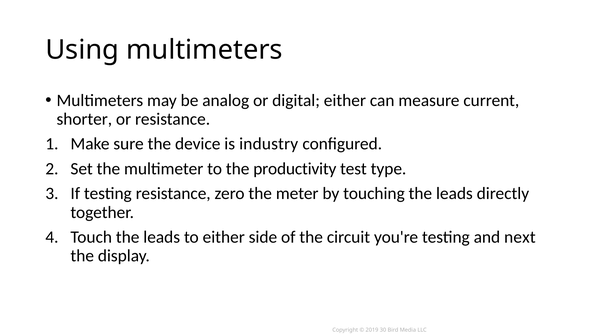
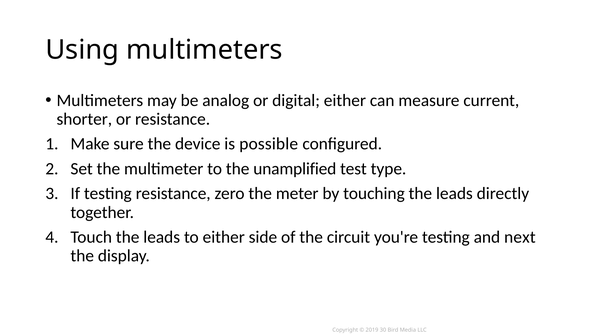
industry: industry -> possible (269, 144)
productivity: productivity -> unamplified (295, 169)
